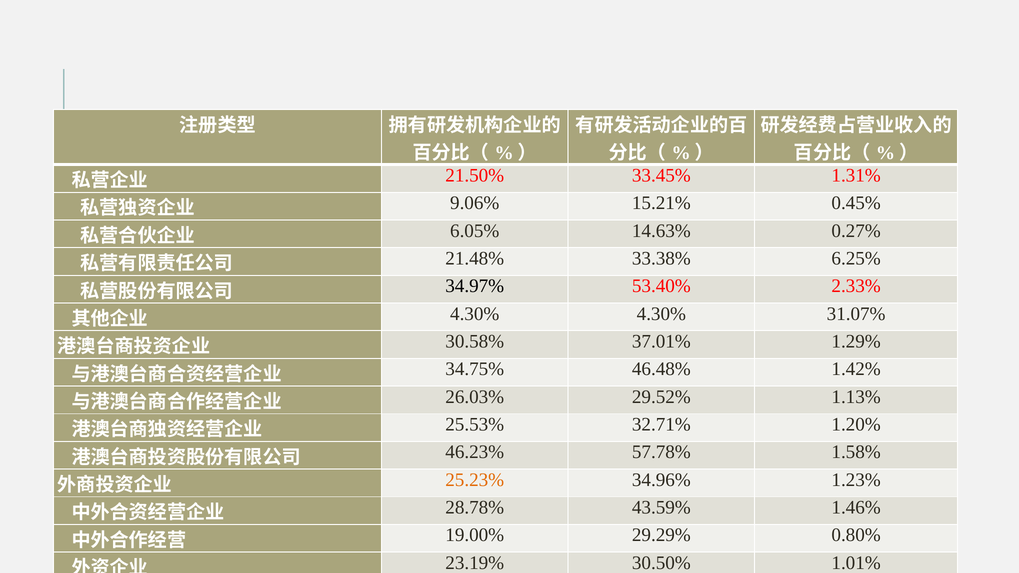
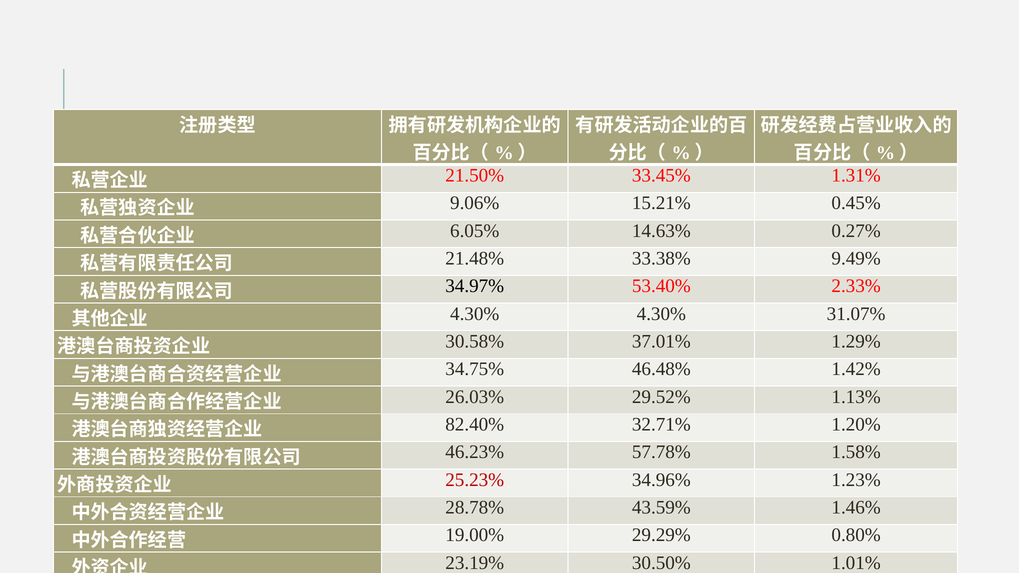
6.25%: 6.25% -> 9.49% (856, 259)
25.53%: 25.53% -> 82.40% (475, 425)
25.23% colour: orange -> red (475, 480)
